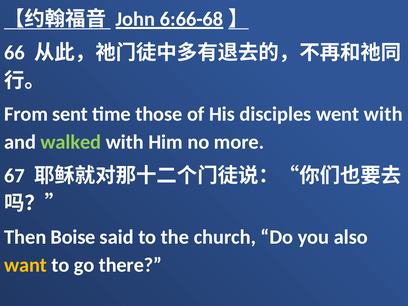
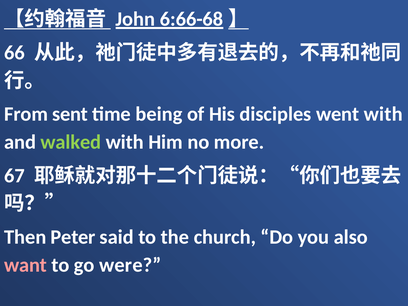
those: those -> being (159, 114)
Boise: Boise -> Peter (73, 237)
want colour: yellow -> pink (26, 265)
there: there -> were (130, 265)
